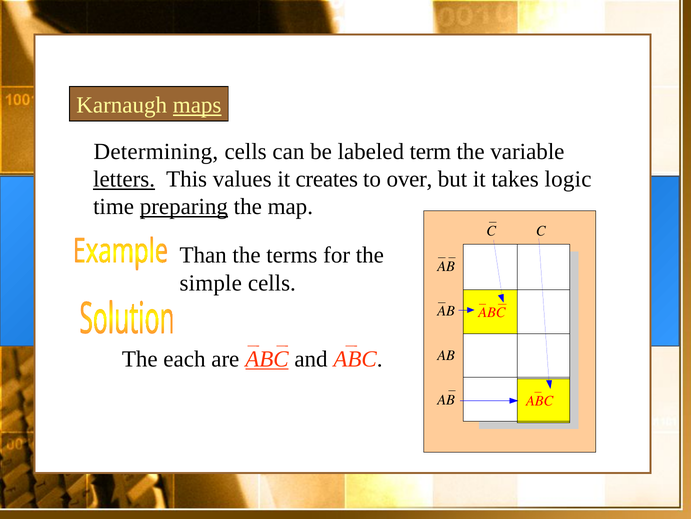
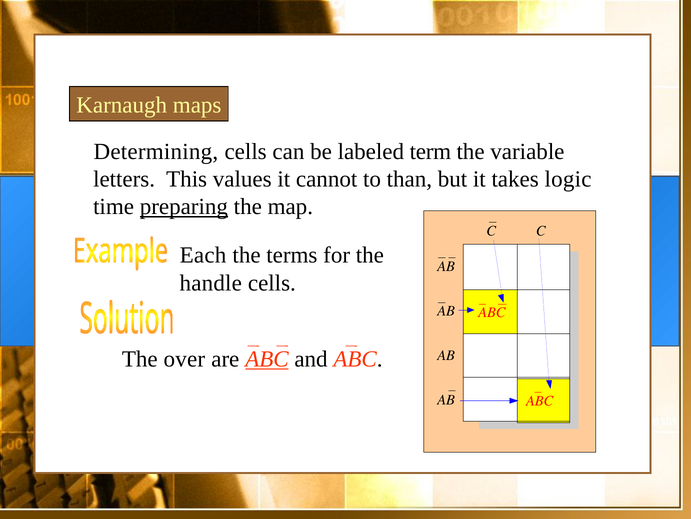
maps underline: present -> none (197, 105)
letters underline: present -> none (124, 179)
creates: creates -> cannot (327, 179)
over: over -> than (409, 179)
Than: Than -> Each (203, 255)
simple: simple -> handle (211, 283)
each: each -> over (184, 359)
